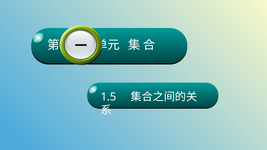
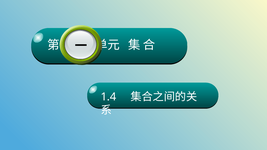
1.5: 1.5 -> 1.4 (108, 97)
